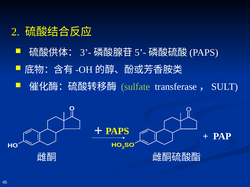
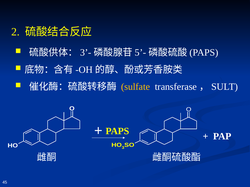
sulfate colour: light green -> yellow (136, 87)
